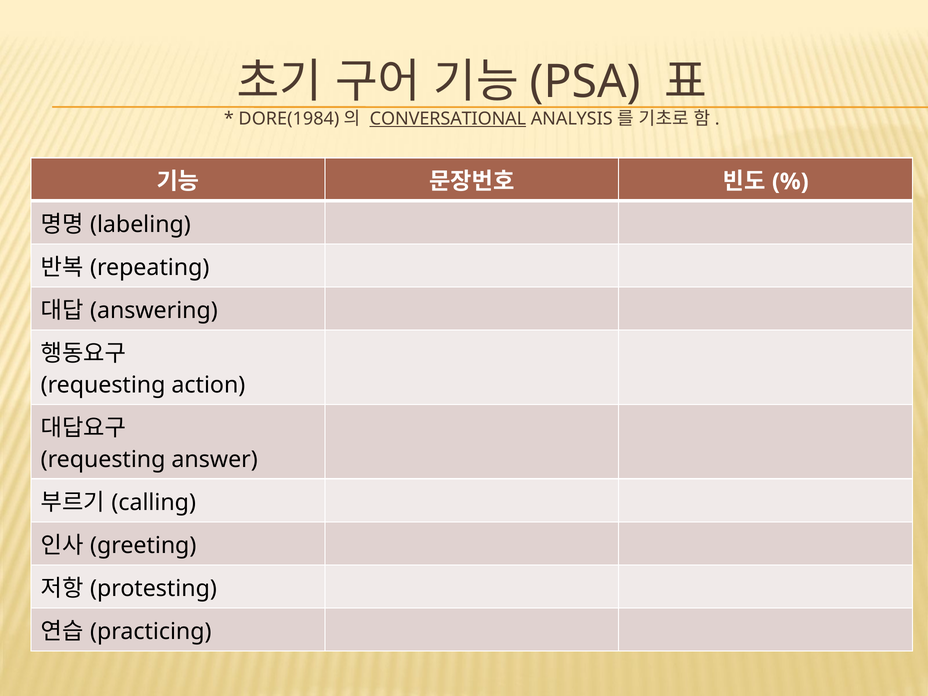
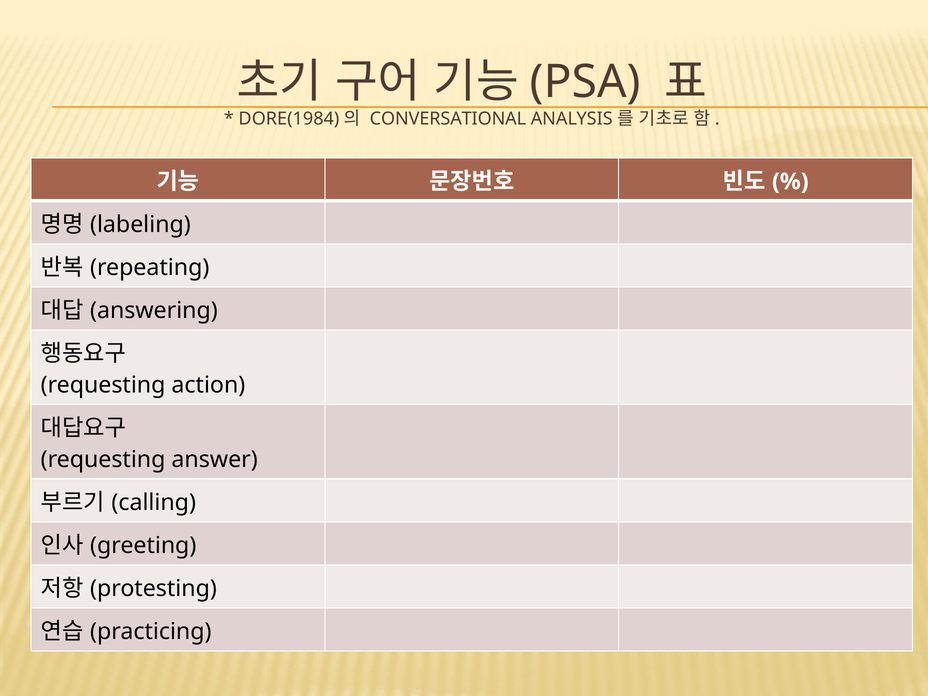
CONVERSATIONAL underline: present -> none (448, 119)
